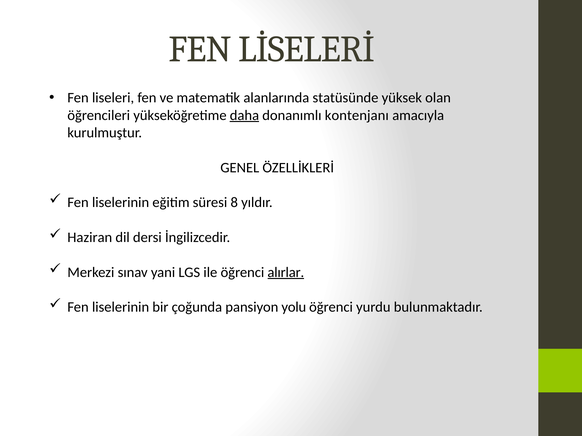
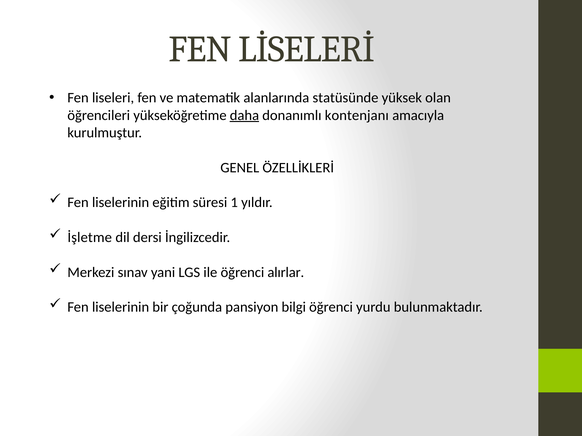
8: 8 -> 1 (234, 203)
Haziran: Haziran -> İşletme (90, 238)
alırlar underline: present -> none (286, 273)
yolu: yolu -> bilgi (294, 307)
